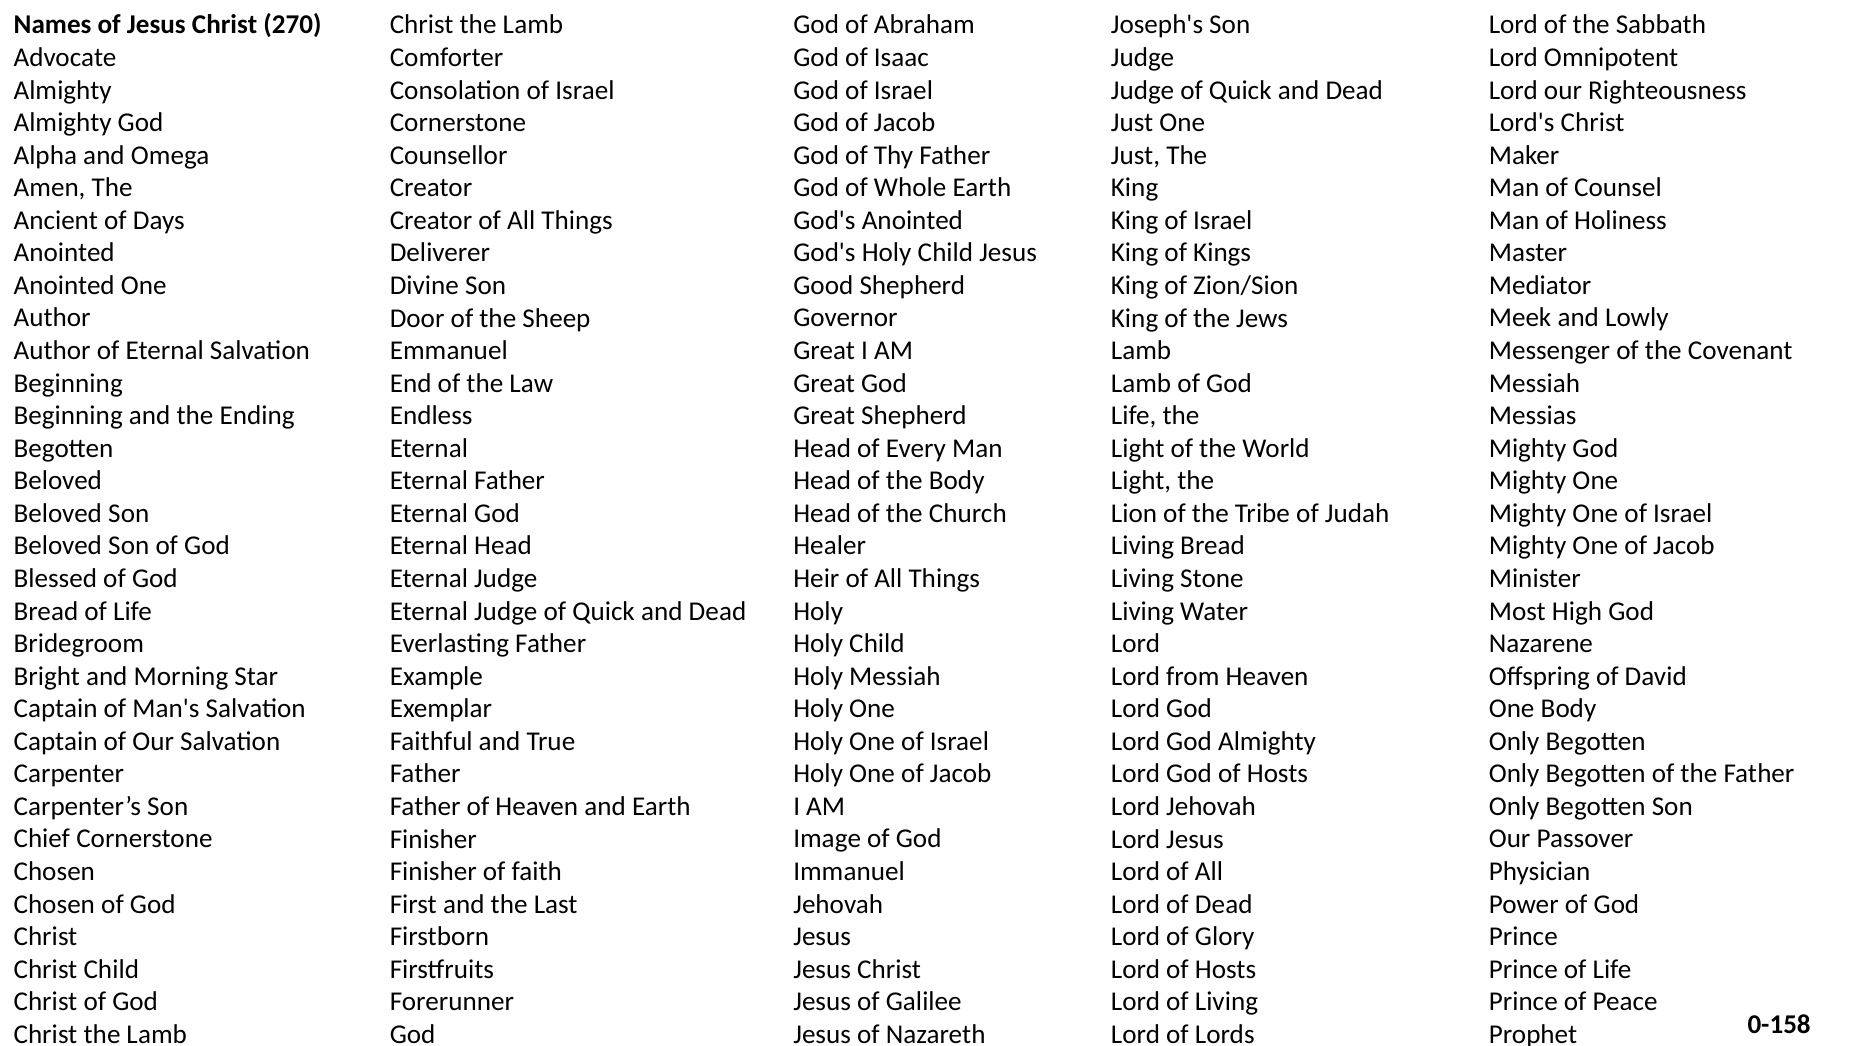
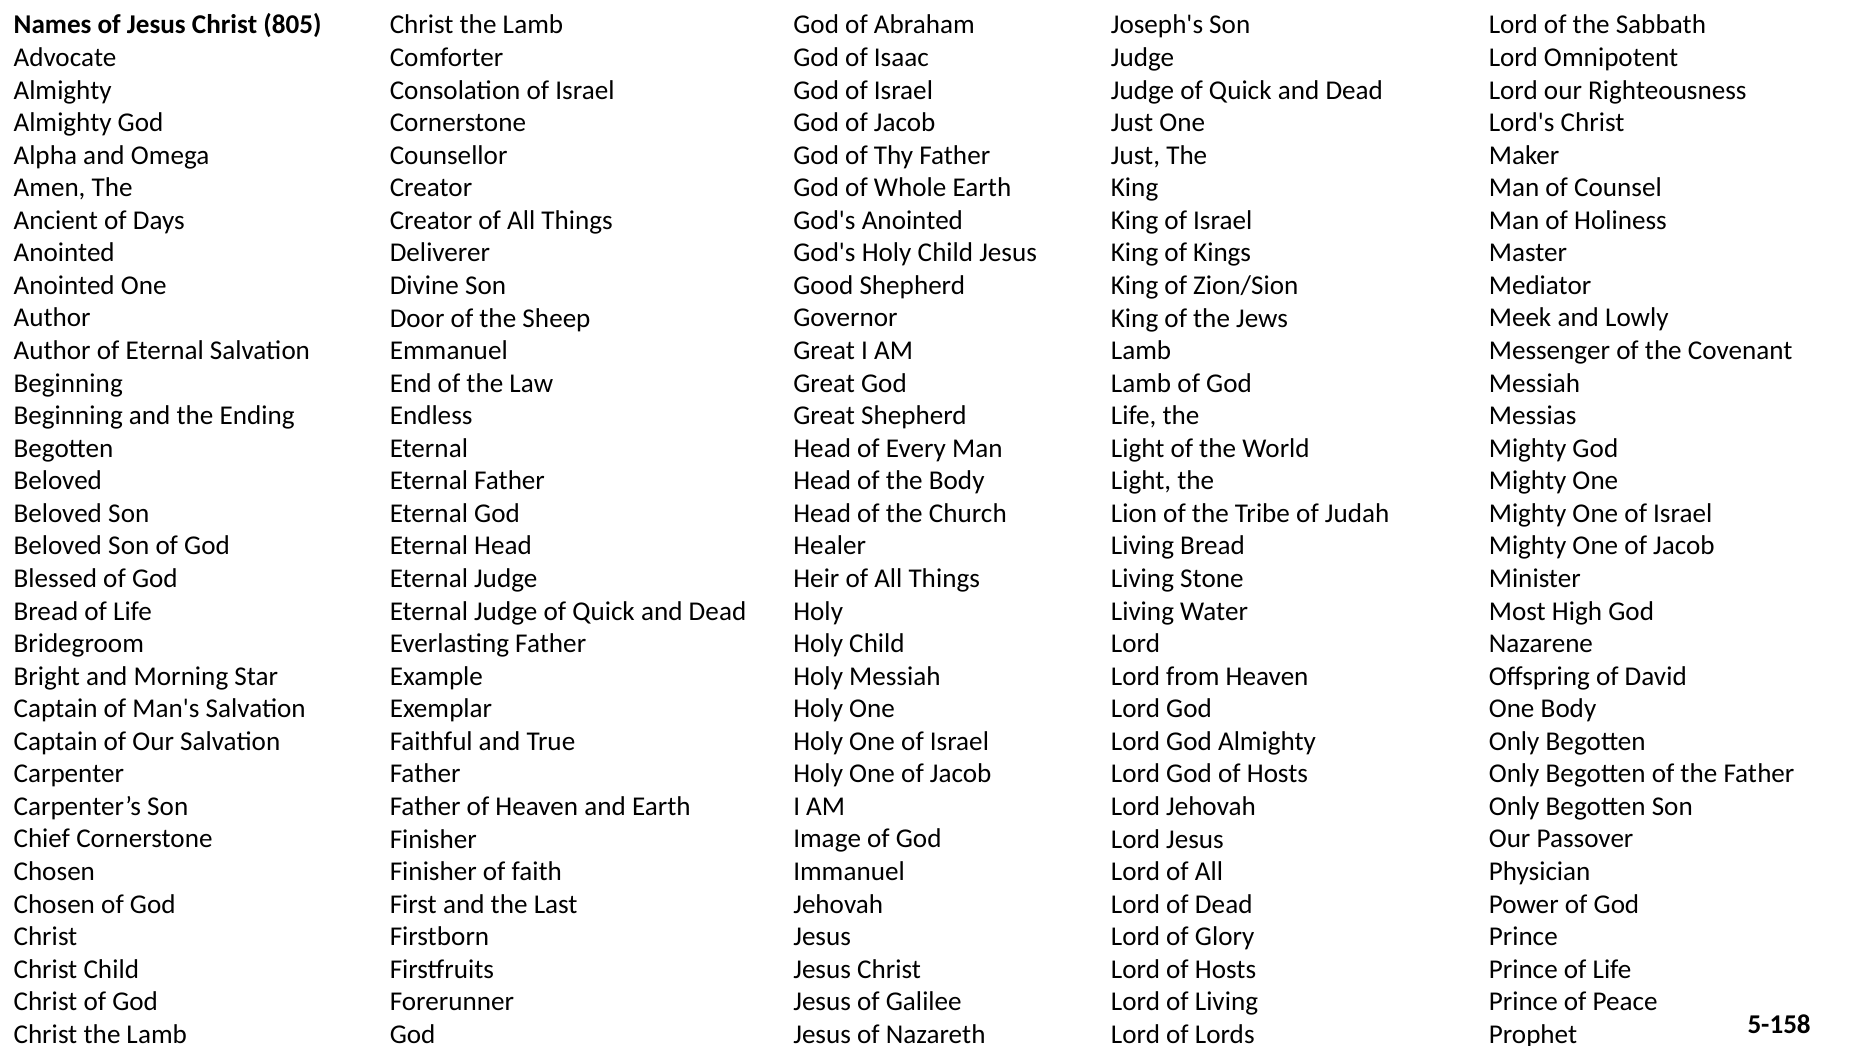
270: 270 -> 805 (292, 25)
0-158: 0-158 -> 5-158 (1779, 1024)
